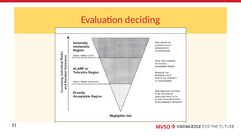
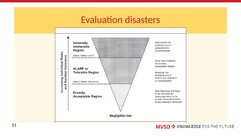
deciding: deciding -> disasters (143, 20)
